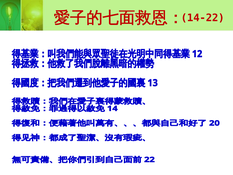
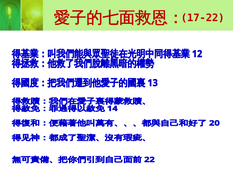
14-22: 14-22 -> 17-22 (203, 18)
